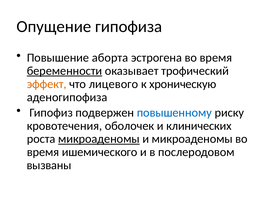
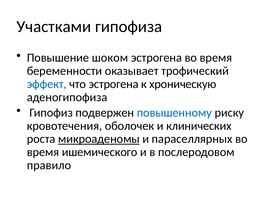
Опущение: Опущение -> Участками (54, 27)
аборта: аборта -> шоком (110, 58)
беременности underline: present -> none (64, 71)
эффект colour: orange -> blue (47, 84)
что лицевого: лицевого -> эстрогена (114, 84)
и микроаденомы: микроаденомы -> параселлярных (192, 139)
вызваны: вызваны -> правило (49, 166)
